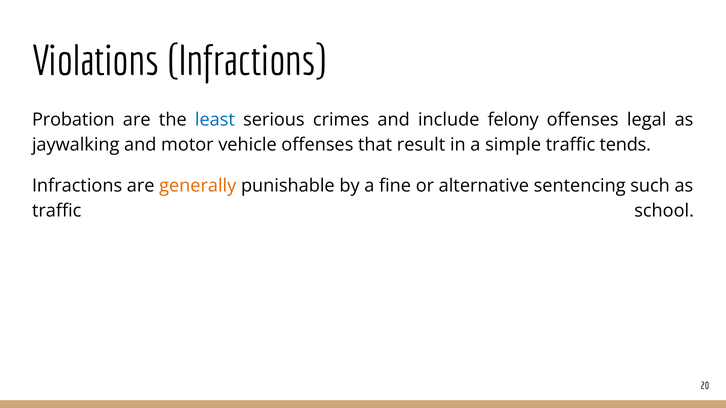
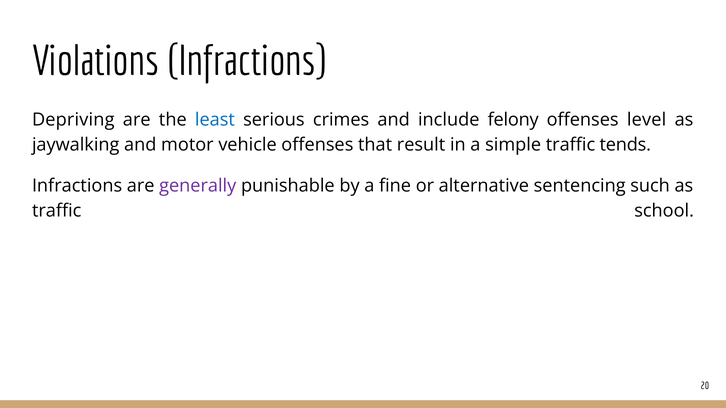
Probation: Probation -> Depriving (73, 120)
legal: legal -> level (647, 120)
generally colour: orange -> purple (198, 186)
